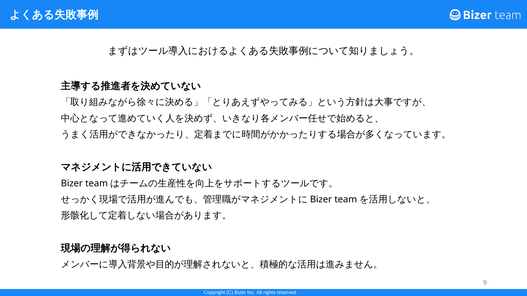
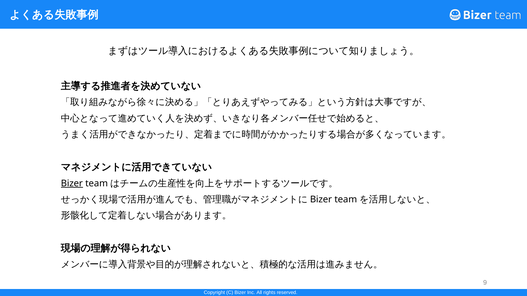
Bizer underline: none -> present (72, 184)
